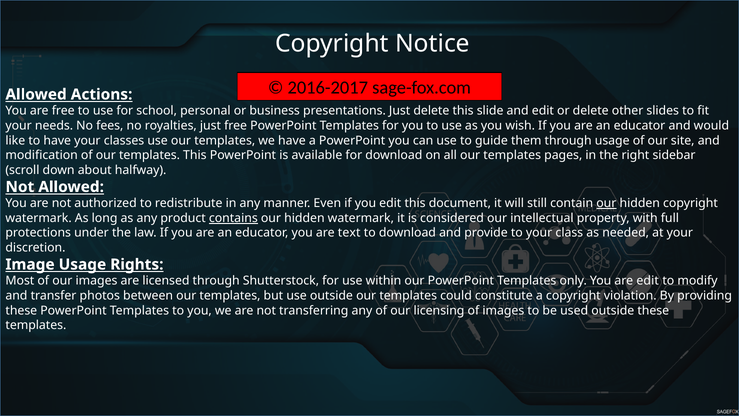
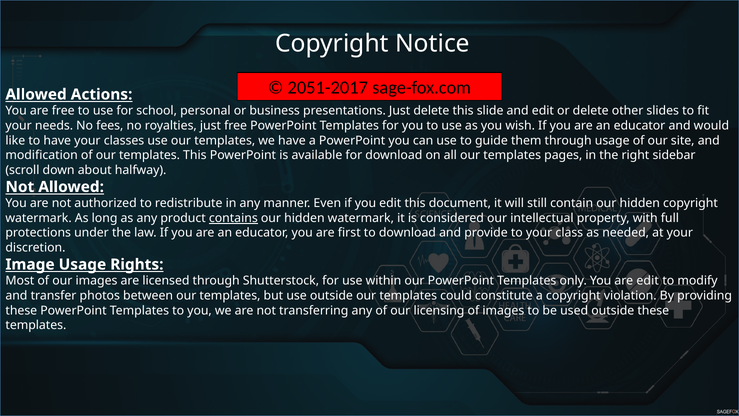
2016-2017: 2016-2017 -> 2051-2017 (328, 88)
our underline: present -> none (606, 203)
text: text -> first (349, 233)
